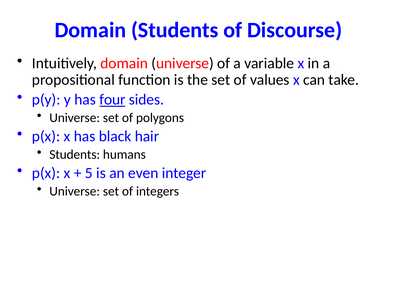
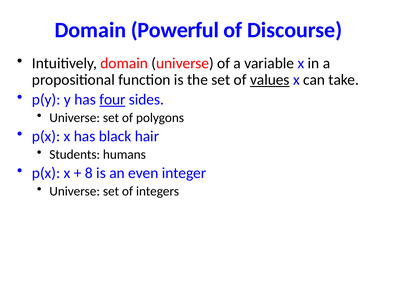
Domain Students: Students -> Powerful (175, 30)
values underline: none -> present (270, 80)
5: 5 -> 8 (89, 173)
